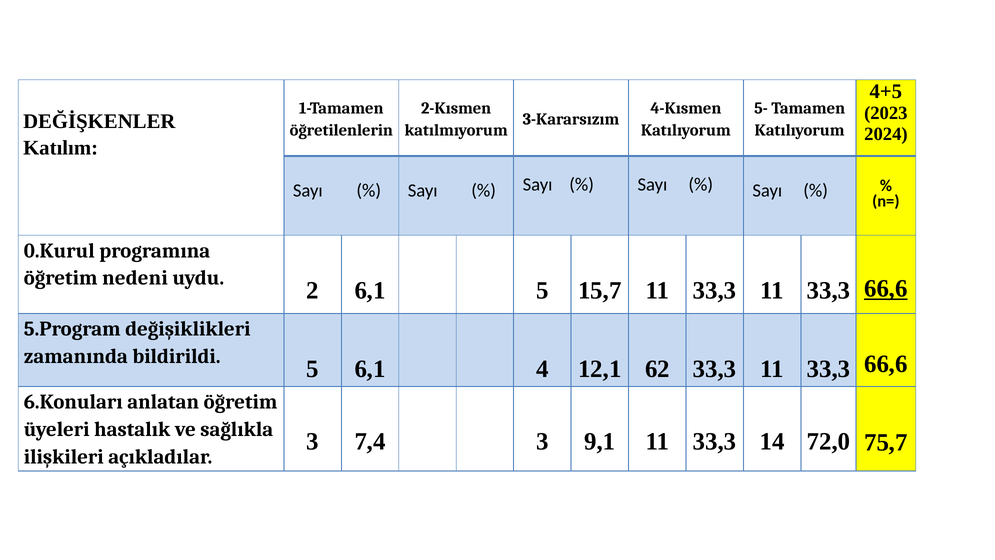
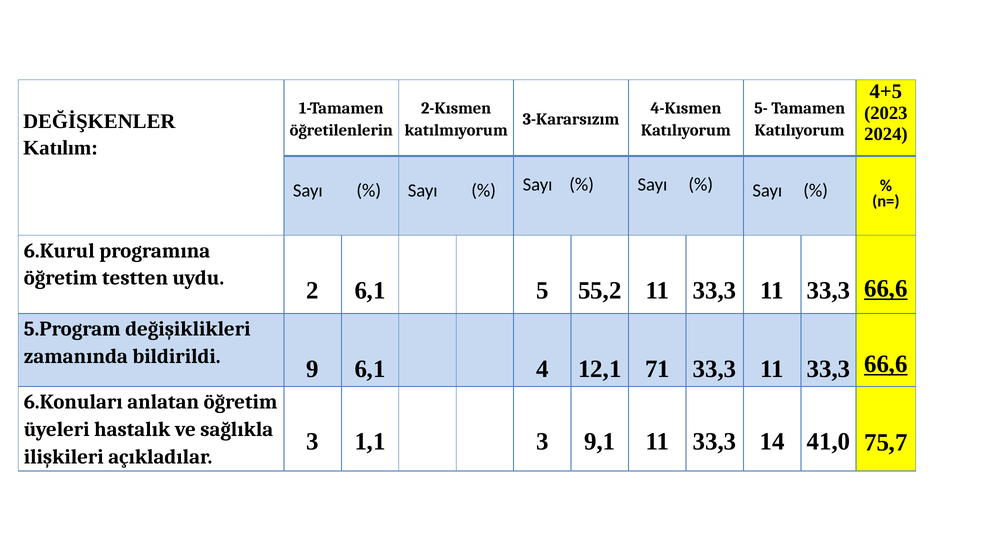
0.Kurul: 0.Kurul -> 6.Kurul (59, 251)
nedeni: nedeni -> testten (135, 278)
15,7: 15,7 -> 55,2 (600, 290)
bildirildi 5: 5 -> 9 (313, 369)
62: 62 -> 71 (657, 369)
66,6 underline: none -> present (886, 364)
7,4: 7,4 -> 1,1 (370, 441)
72,0: 72,0 -> 41,0 (828, 441)
